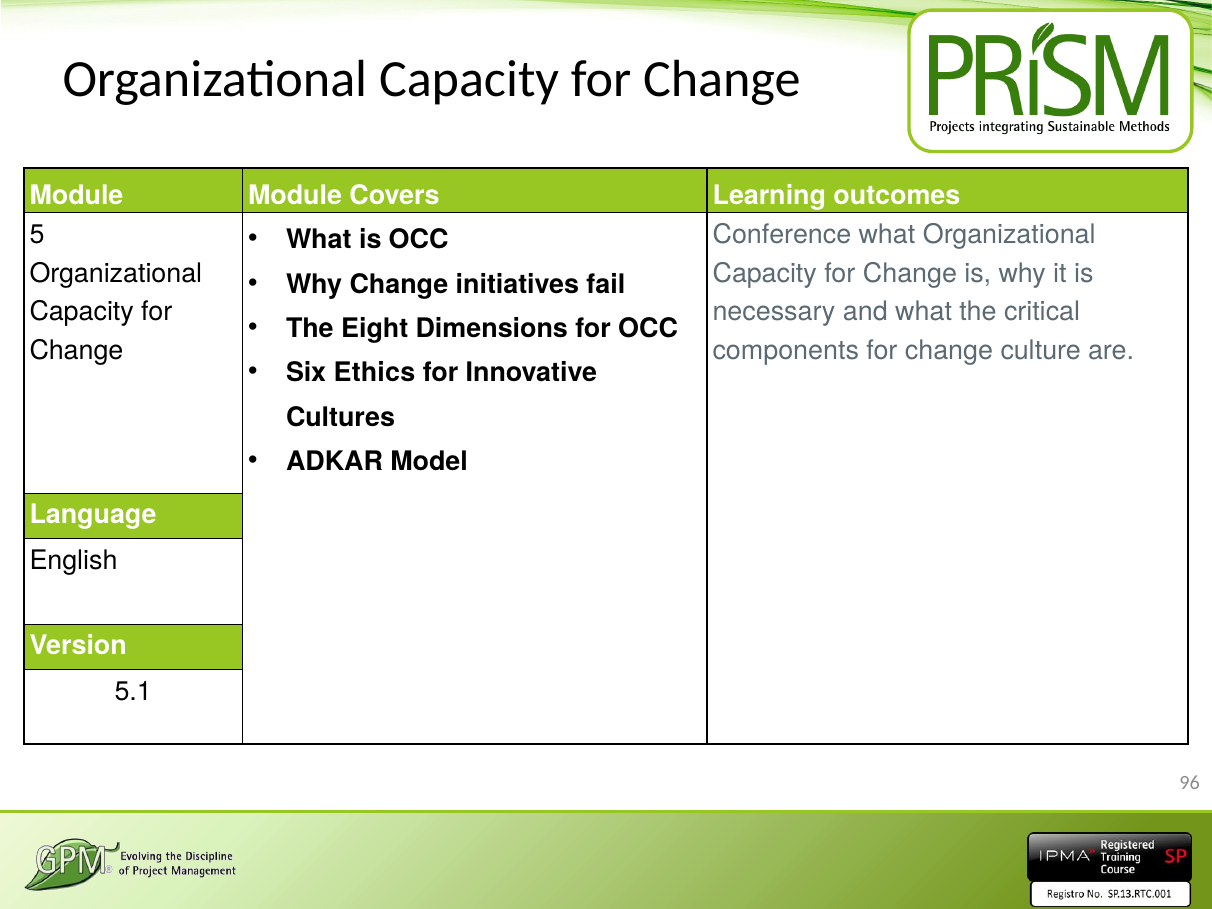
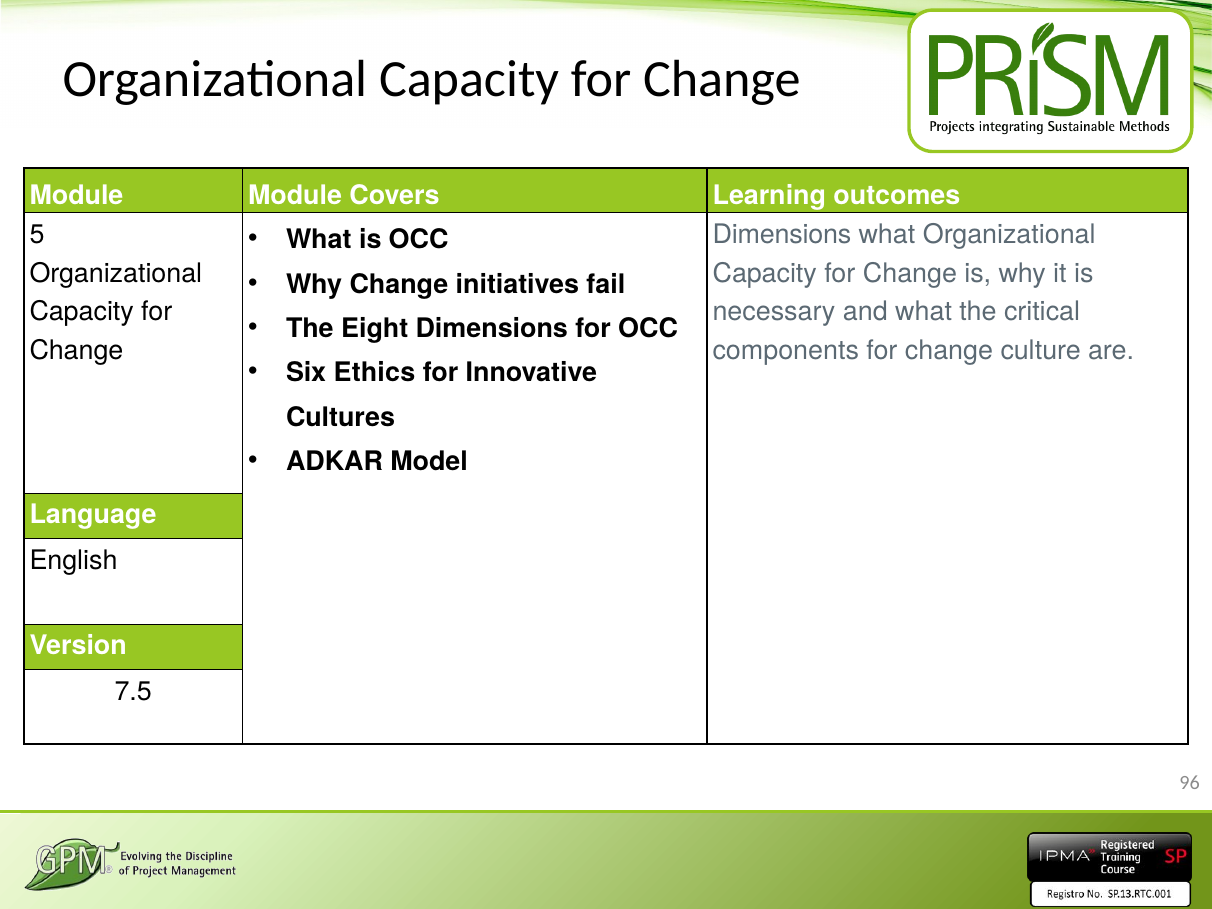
Conference: Conference -> Dimensions (782, 235)
5.1: 5.1 -> 7.5 (133, 692)
